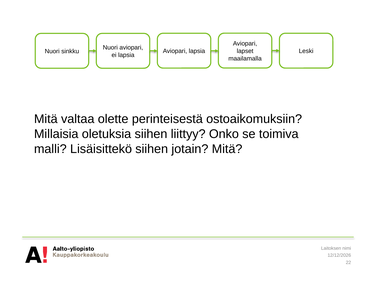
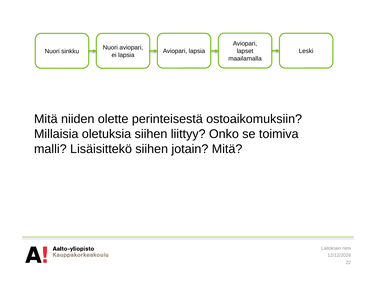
valtaa: valtaa -> niiden (78, 119)
